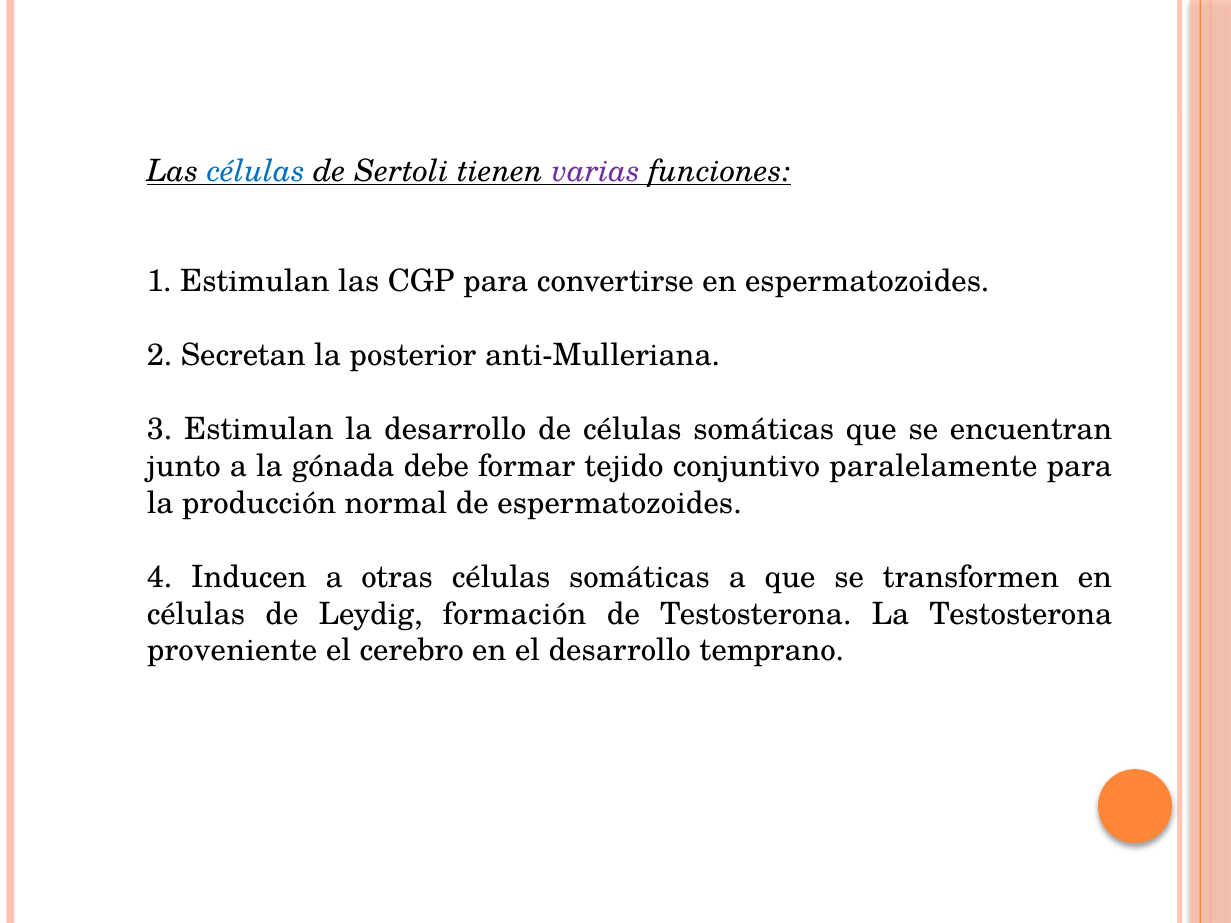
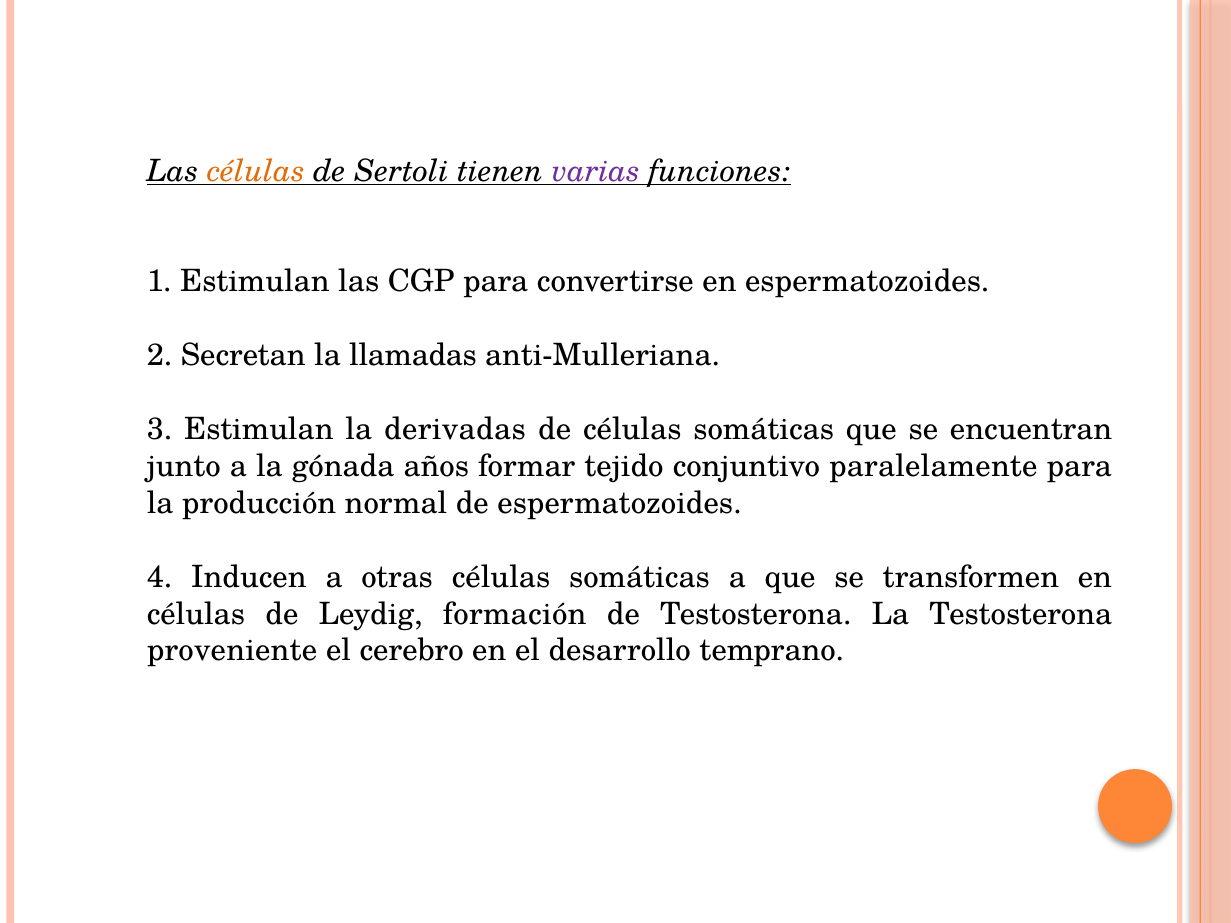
células colour: blue -> orange (256, 171)
posterior: posterior -> llamadas (413, 356)
la desarrollo: desarrollo -> derivadas (455, 429)
debe: debe -> años (436, 466)
